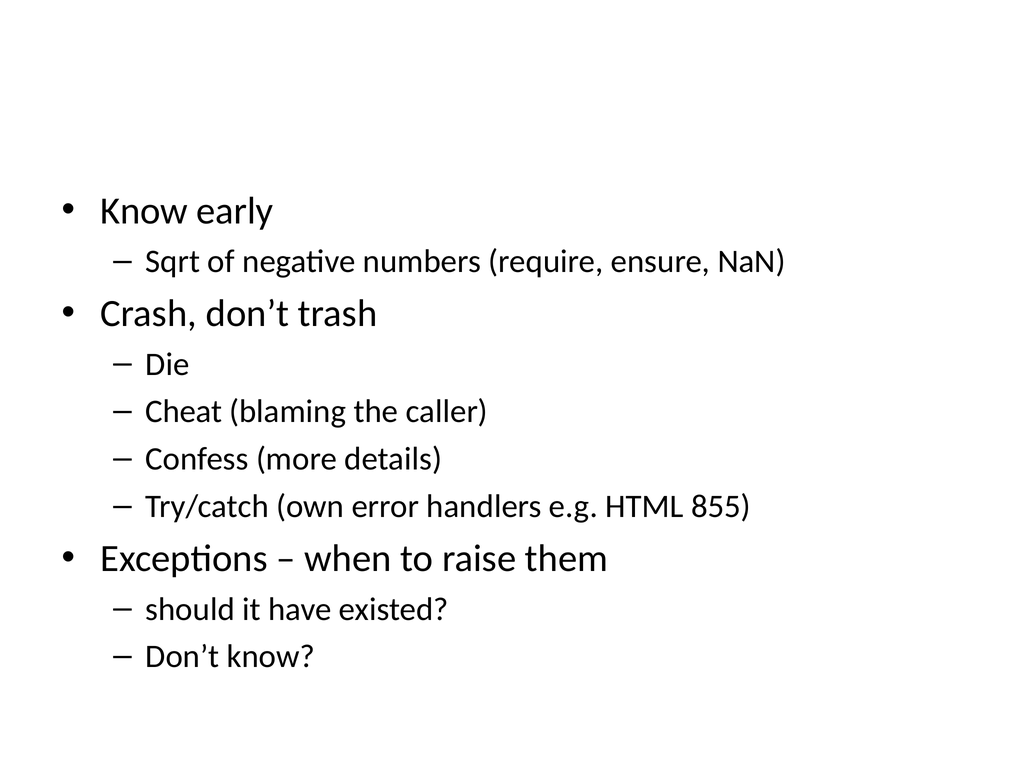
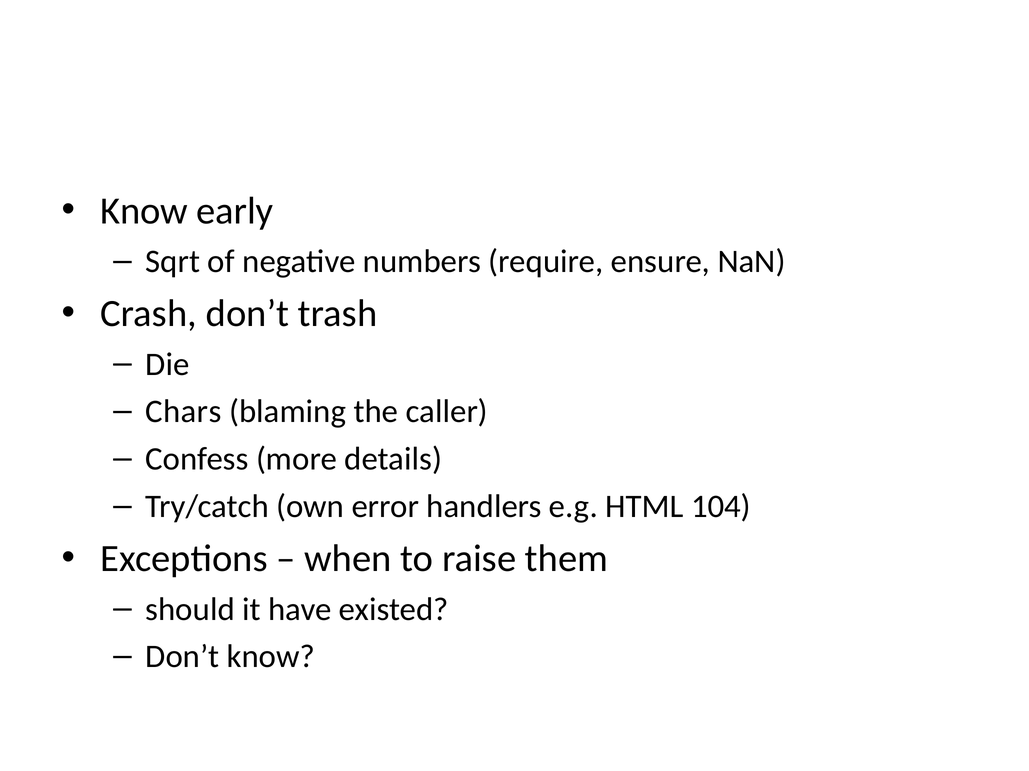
Cheat: Cheat -> Chars (183, 412)
855: 855 -> 104 (721, 507)
